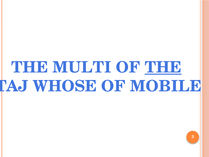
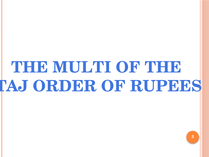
THE underline: present -> none (163, 67)
WHOSE: WHOSE -> ORDER (65, 86)
MOBILE: MOBILE -> RUPEES (166, 86)
